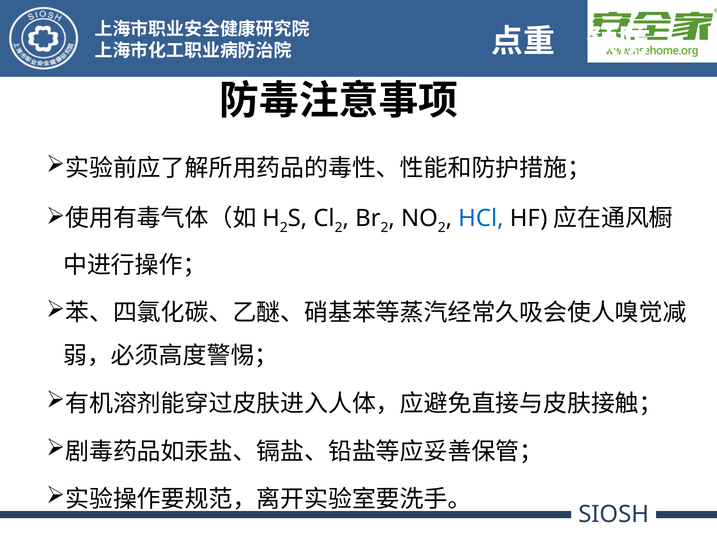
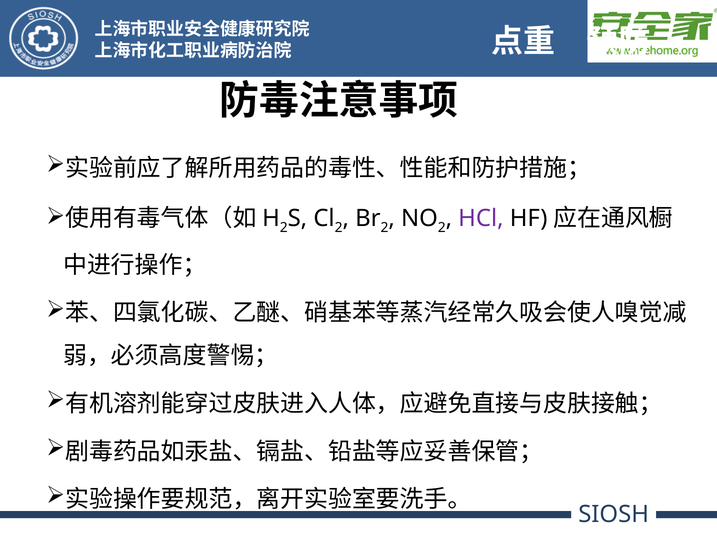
HCl colour: blue -> purple (481, 218)
